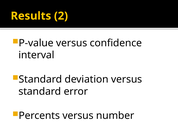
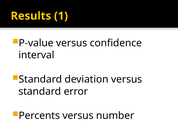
2: 2 -> 1 (61, 16)
